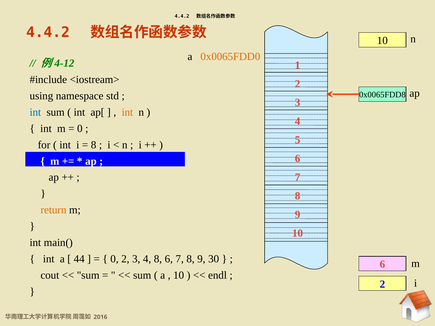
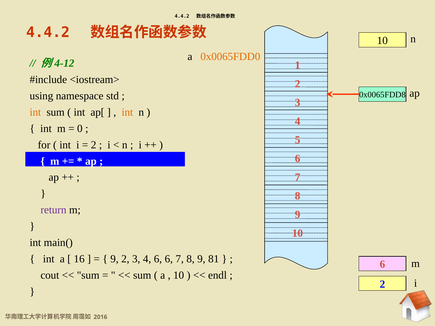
int colour: blue -> orange (35, 112)
8: 8 -> 2 (94, 145)
return colour: orange -> purple (53, 210)
44: 44 -> 16 (79, 259)
0: 0 -> 9 (114, 259)
4 8: 8 -> 6 (158, 259)
30: 30 -> 81 (214, 259)
